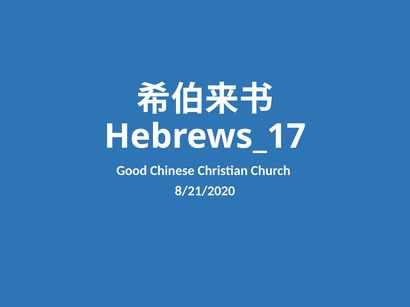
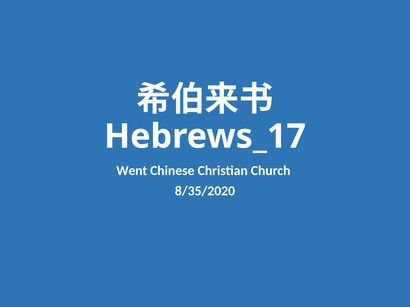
Good: Good -> Went (132, 171)
8/21/2020: 8/21/2020 -> 8/35/2020 (205, 191)
